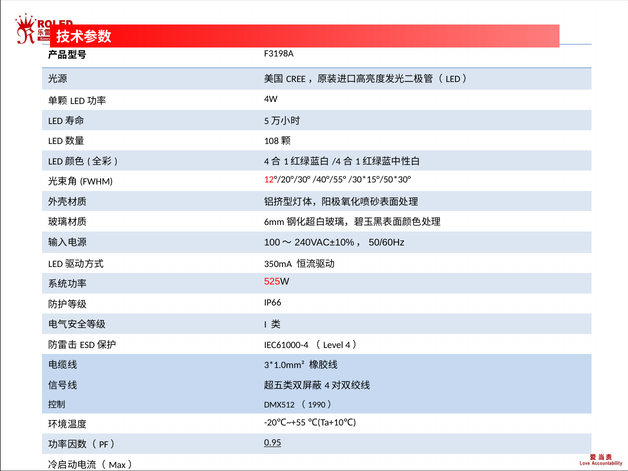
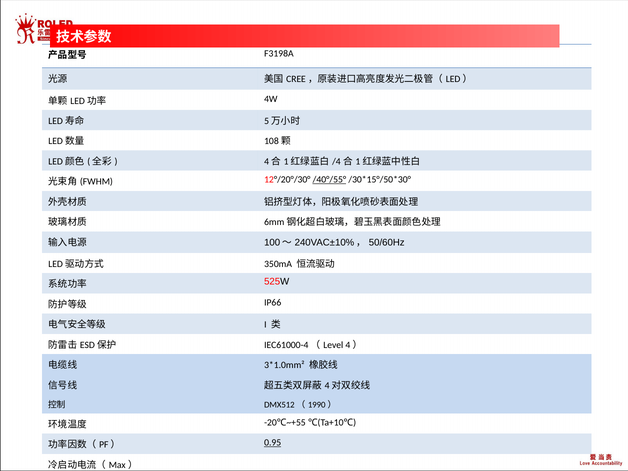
/40°/55° underline: none -> present (329, 180)
